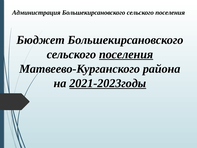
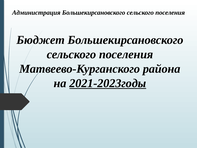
поселения underline: present -> none (126, 54)
